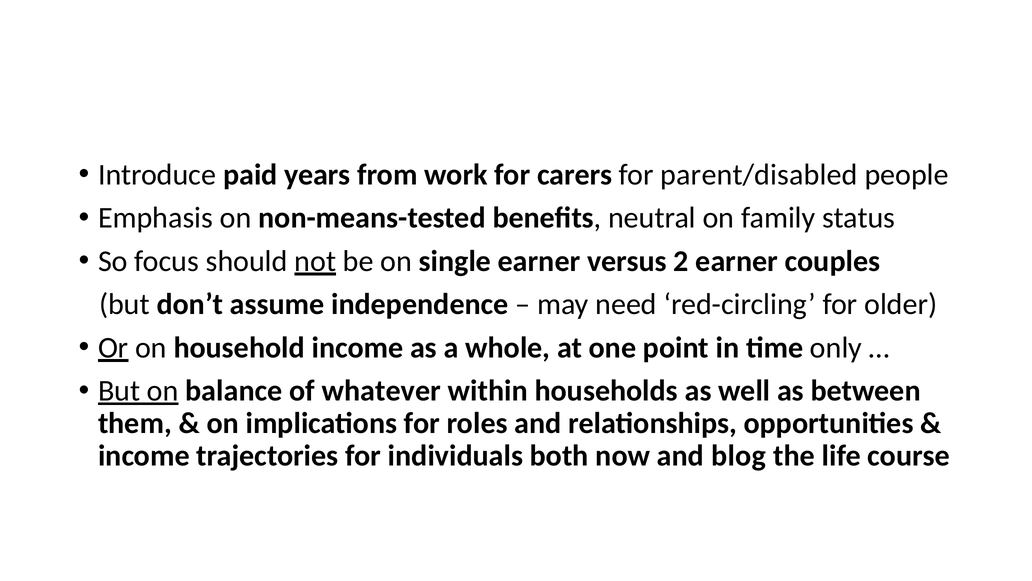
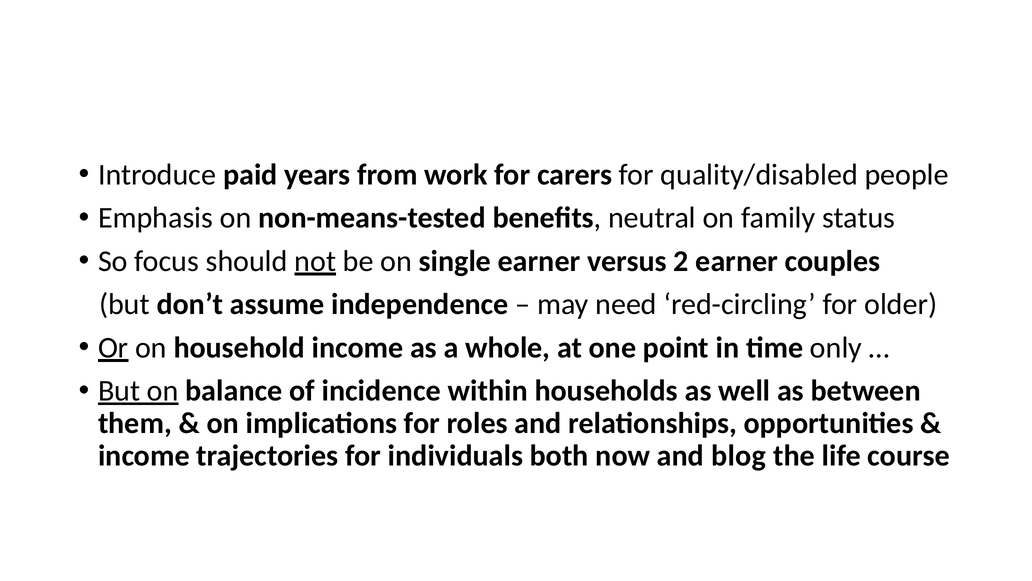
parent/disabled: parent/disabled -> quality/disabled (759, 174)
whatever: whatever -> incidence (381, 390)
